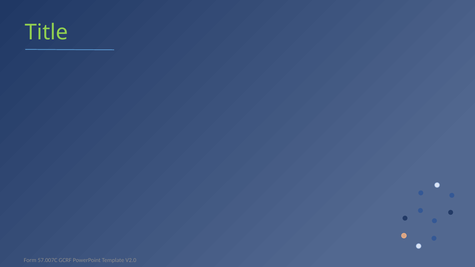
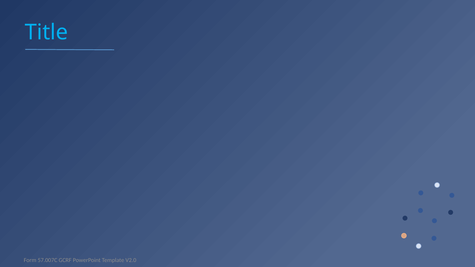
Title colour: light green -> light blue (46, 32)
